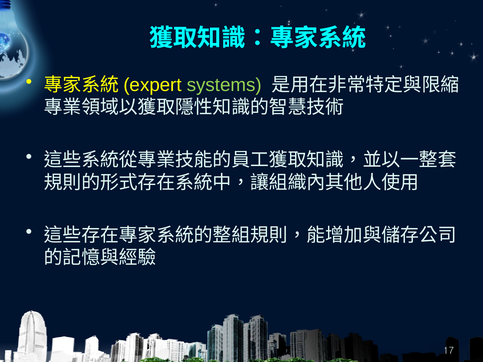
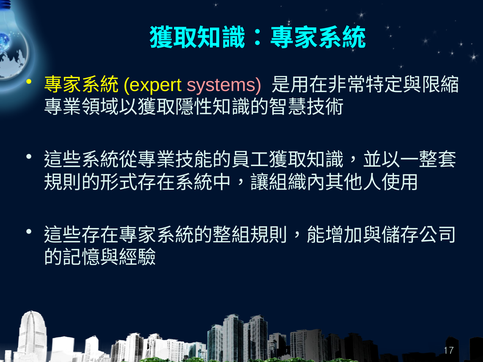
systems colour: light green -> pink (224, 85)
